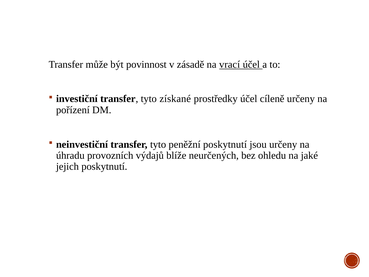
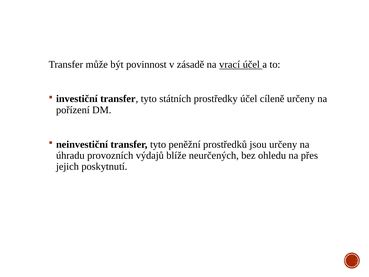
získané: získané -> státních (175, 99)
peněžní poskytnutí: poskytnutí -> prostředků (225, 144)
jaké: jaké -> přes (309, 155)
